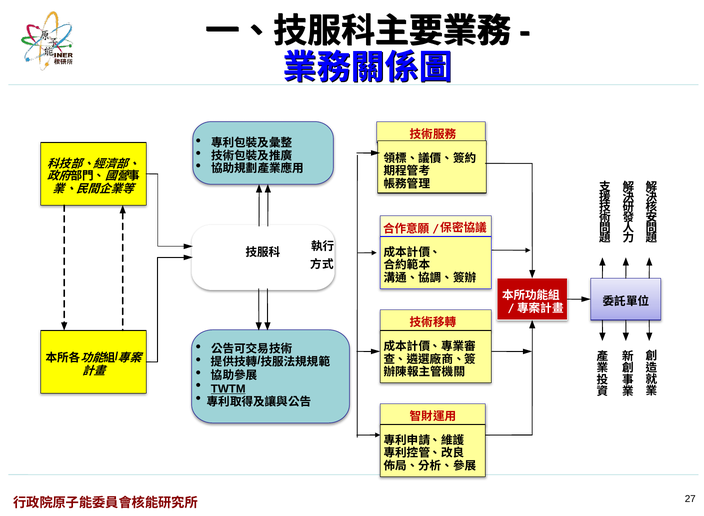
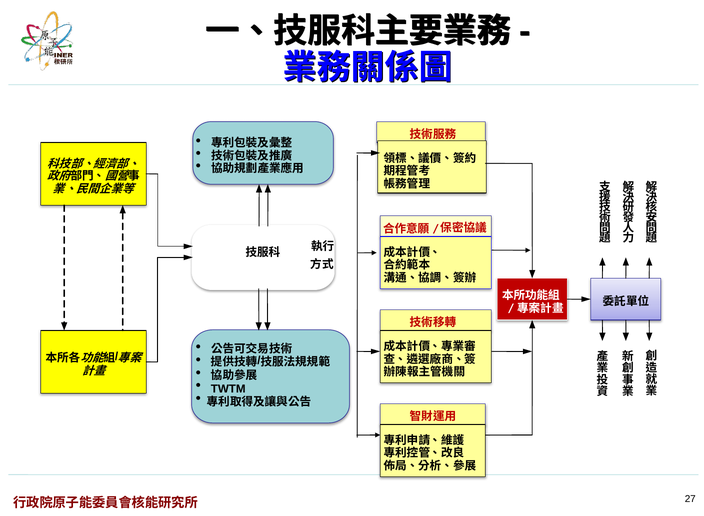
TWTM underline: present -> none (228, 389)
